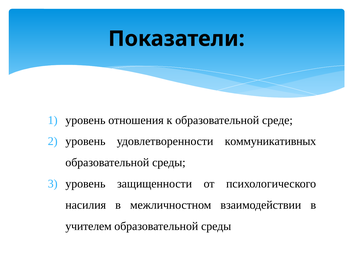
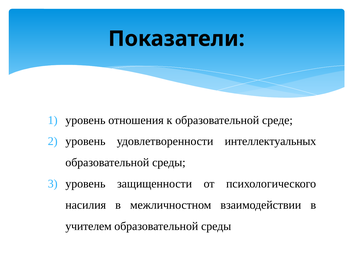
коммуникативных: коммуникативных -> интеллектуальных (270, 141)
